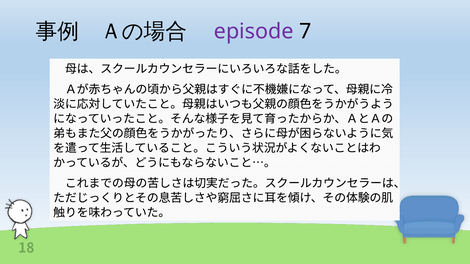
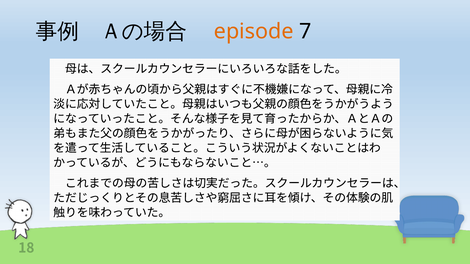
episode colour: purple -> orange (254, 32)
